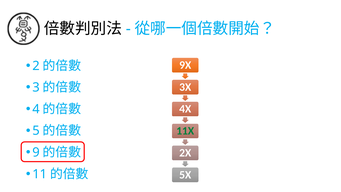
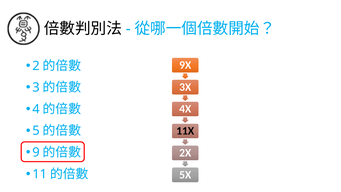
11X colour: green -> black (185, 131)
